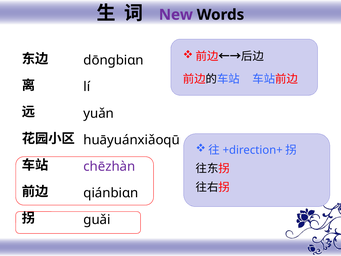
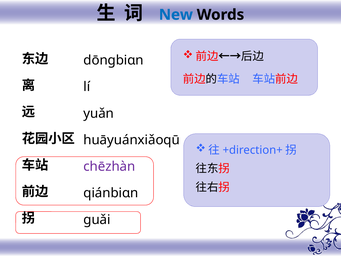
New colour: purple -> blue (176, 15)
